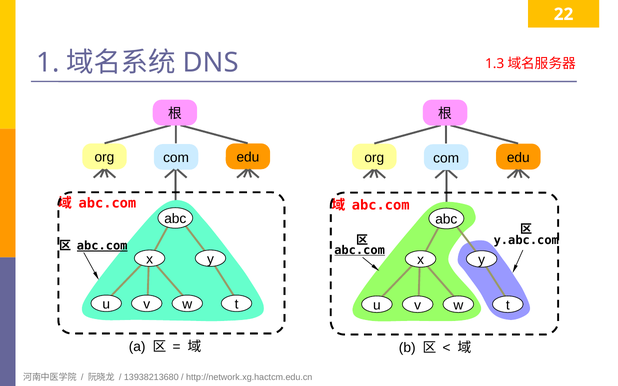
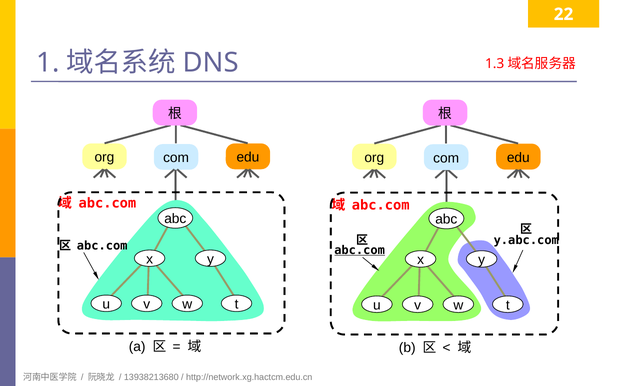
abc.com underline: present -> none (102, 246)
